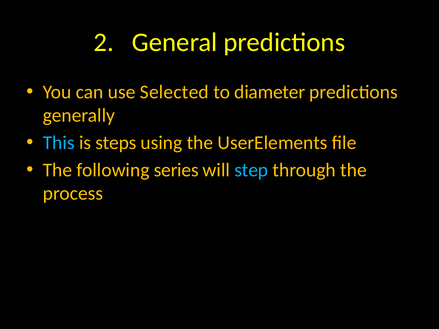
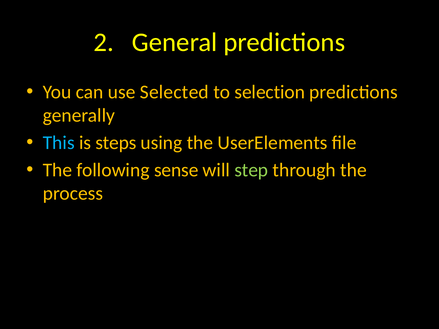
diameter: diameter -> selection (270, 92)
series: series -> sense (176, 170)
step colour: light blue -> light green (251, 170)
